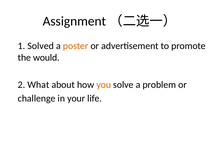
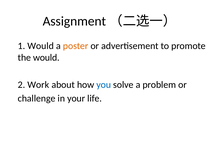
1 Solved: Solved -> Would (41, 46)
What: What -> Work (38, 85)
you colour: orange -> blue (104, 85)
